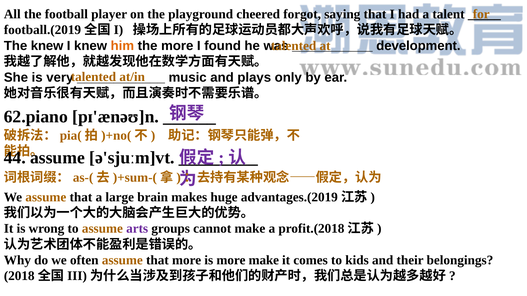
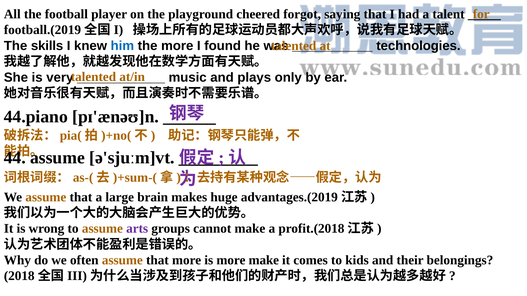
The knew: knew -> skills (47, 46)
him colour: orange -> blue (122, 46)
development: development -> technologies (418, 46)
62.piano: 62.piano -> 44.piano (36, 117)
